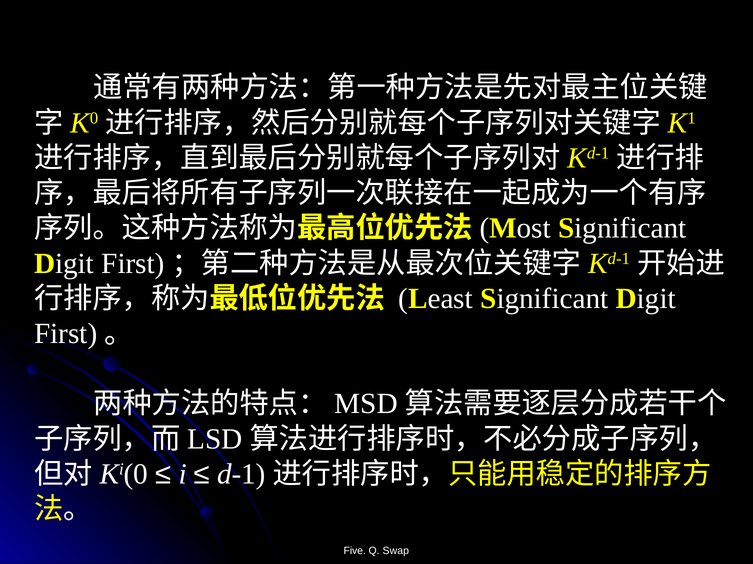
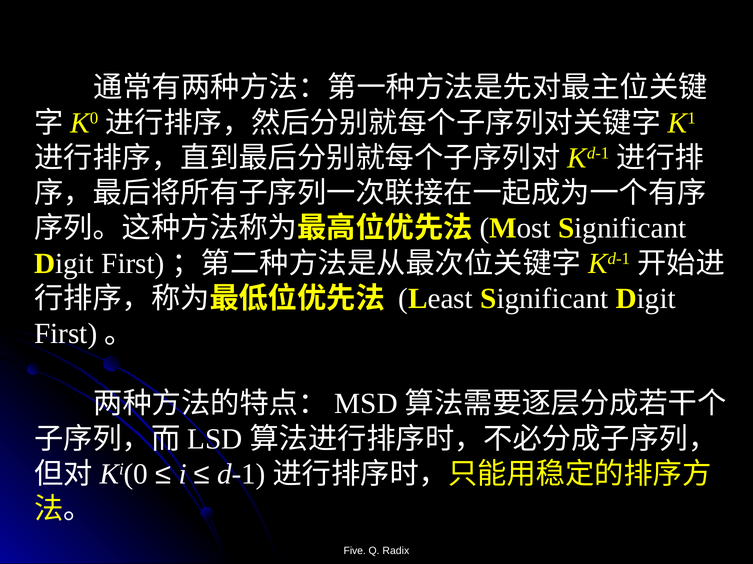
Swap: Swap -> Radix (396, 552)
